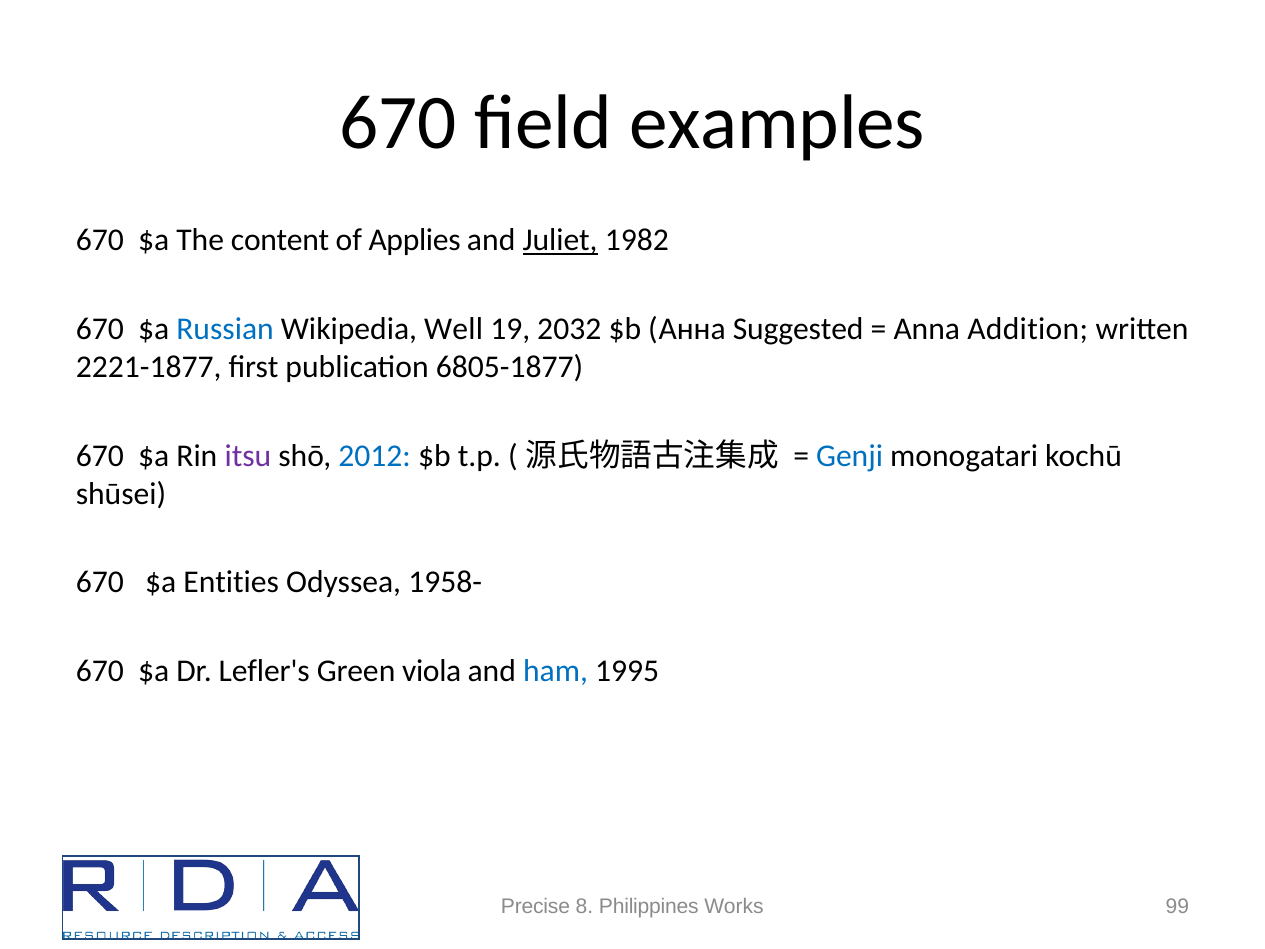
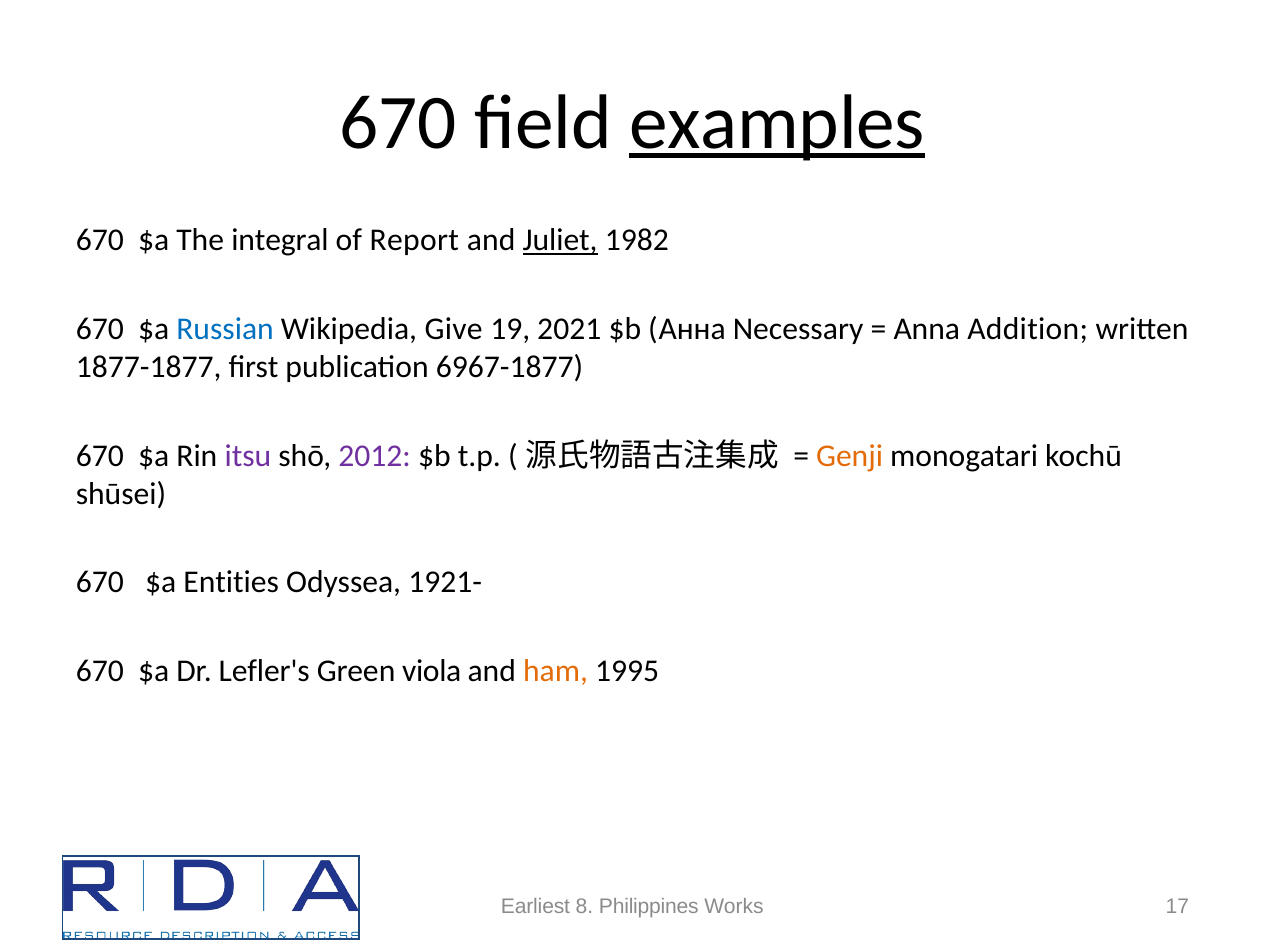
examples underline: none -> present (777, 122)
content: content -> integral (280, 240)
Applies: Applies -> Report (414, 240)
Well: Well -> Give (454, 329)
2032: 2032 -> 2021 (569, 329)
Suggested: Suggested -> Necessary (798, 329)
2221-1877: 2221-1877 -> 1877-1877 (149, 367)
6805-1877: 6805-1877 -> 6967-1877 (509, 367)
2012 colour: blue -> purple (375, 456)
Genji colour: blue -> orange (850, 456)
1958-: 1958- -> 1921- (445, 582)
ham colour: blue -> orange (556, 671)
Precise: Precise -> Earliest (535, 906)
99: 99 -> 17 (1177, 906)
